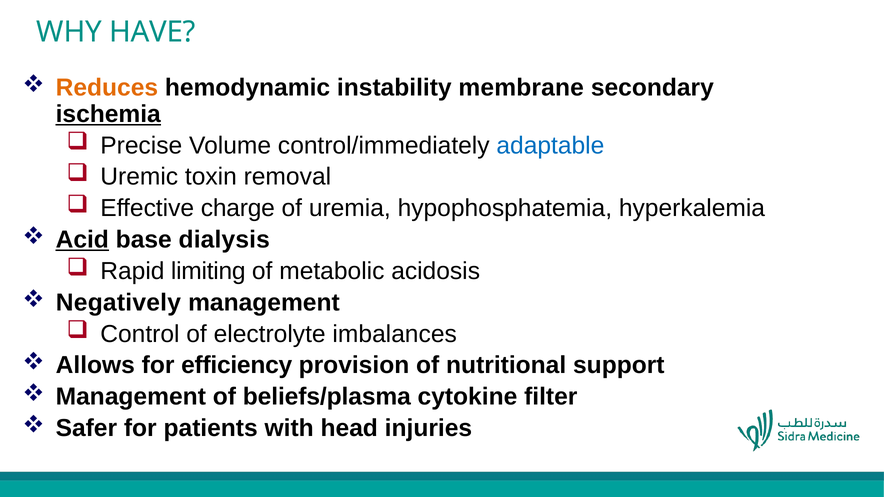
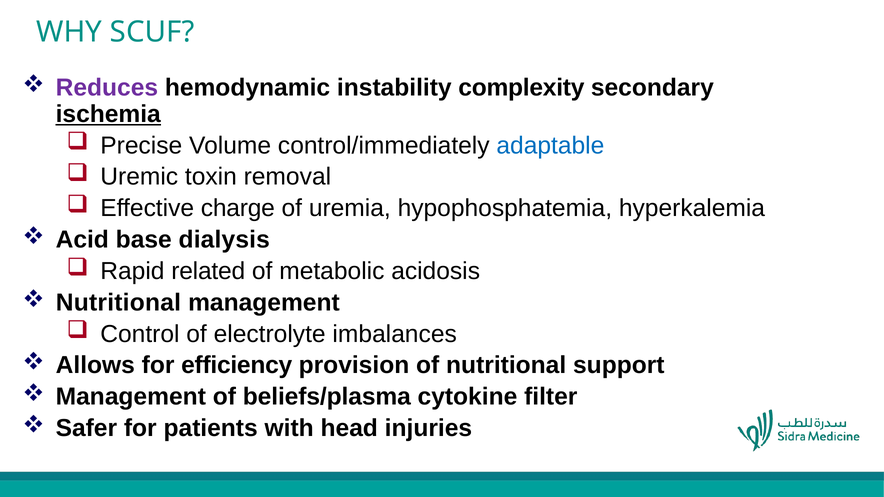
HAVE: HAVE -> SCUF (152, 32)
Reduces colour: orange -> purple (107, 88)
membrane: membrane -> complexity (521, 88)
Acid underline: present -> none (82, 240)
limiting: limiting -> related (208, 271)
Negatively: Negatively -> Nutritional (118, 303)
